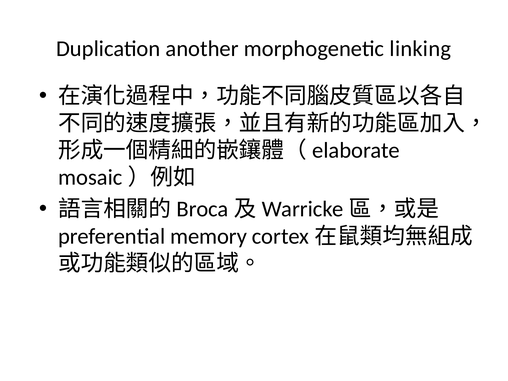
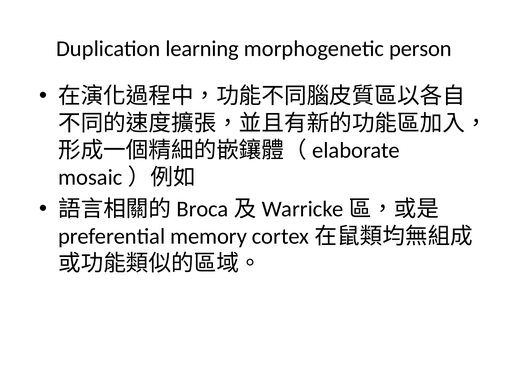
another: another -> learning (202, 49)
linking: linking -> person (421, 49)
